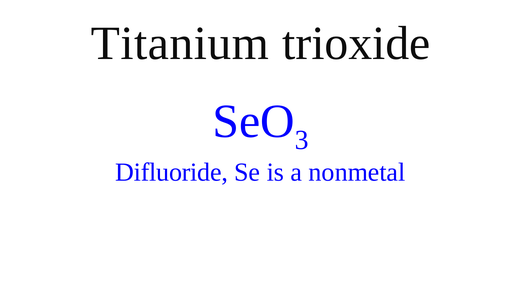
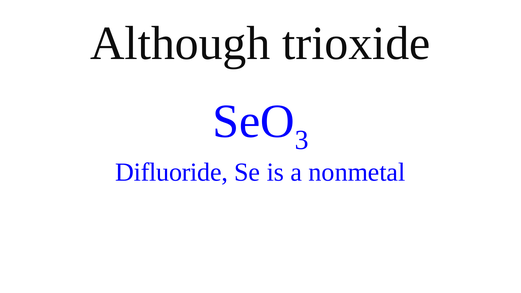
Titanium: Titanium -> Although (180, 43)
